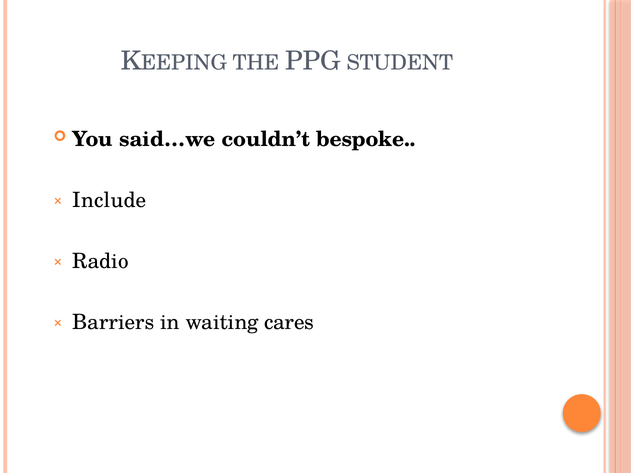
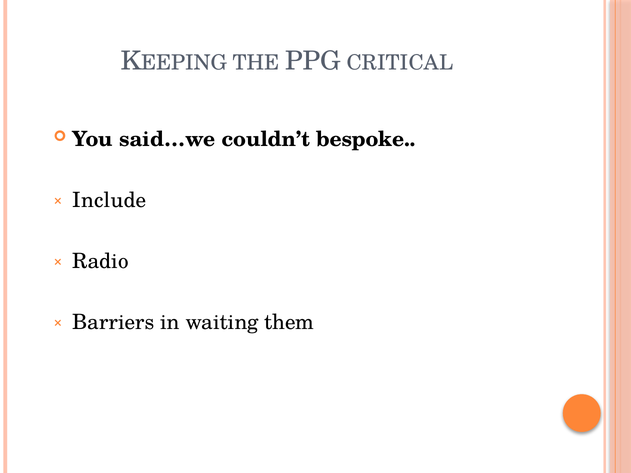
STUDENT: STUDENT -> CRITICAL (400, 63)
cares: cares -> them (289, 323)
